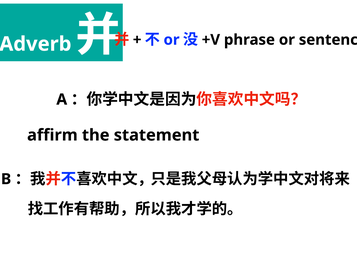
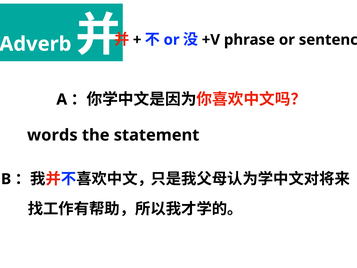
affirm: affirm -> words (52, 135)
